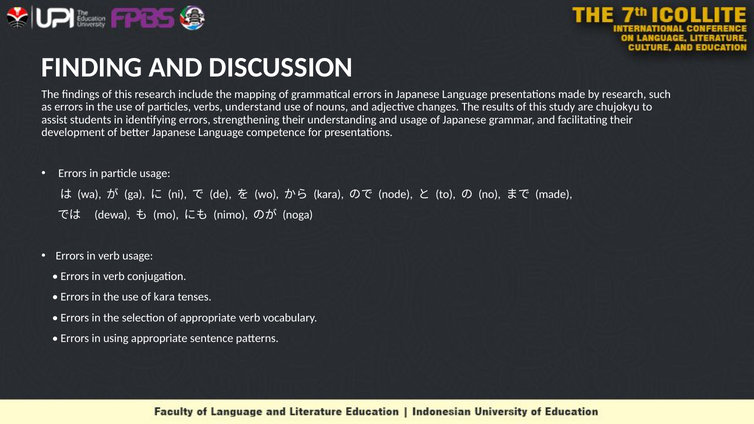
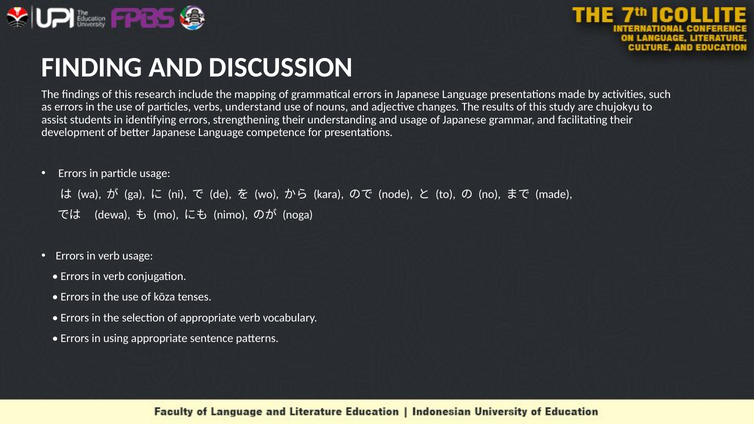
by research: research -> activities (624, 94)
of kara: kara -> kōza (164, 297)
